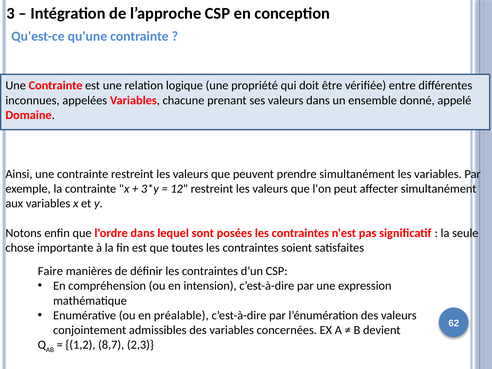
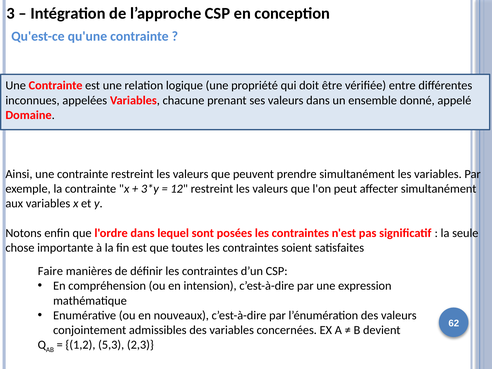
préalable: préalable -> nouveaux (181, 315)
8,7: 8,7 -> 5,3 (111, 345)
